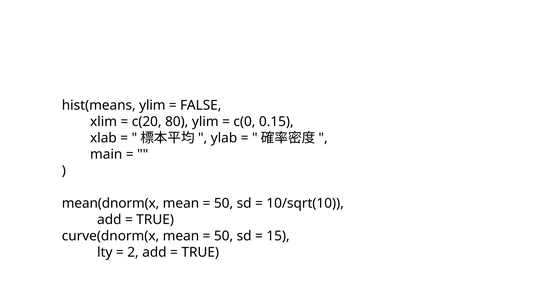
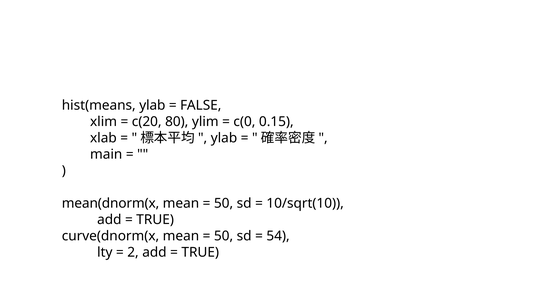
hist(means ylim: ylim -> ylab (152, 105)
15: 15 -> 54 (278, 236)
